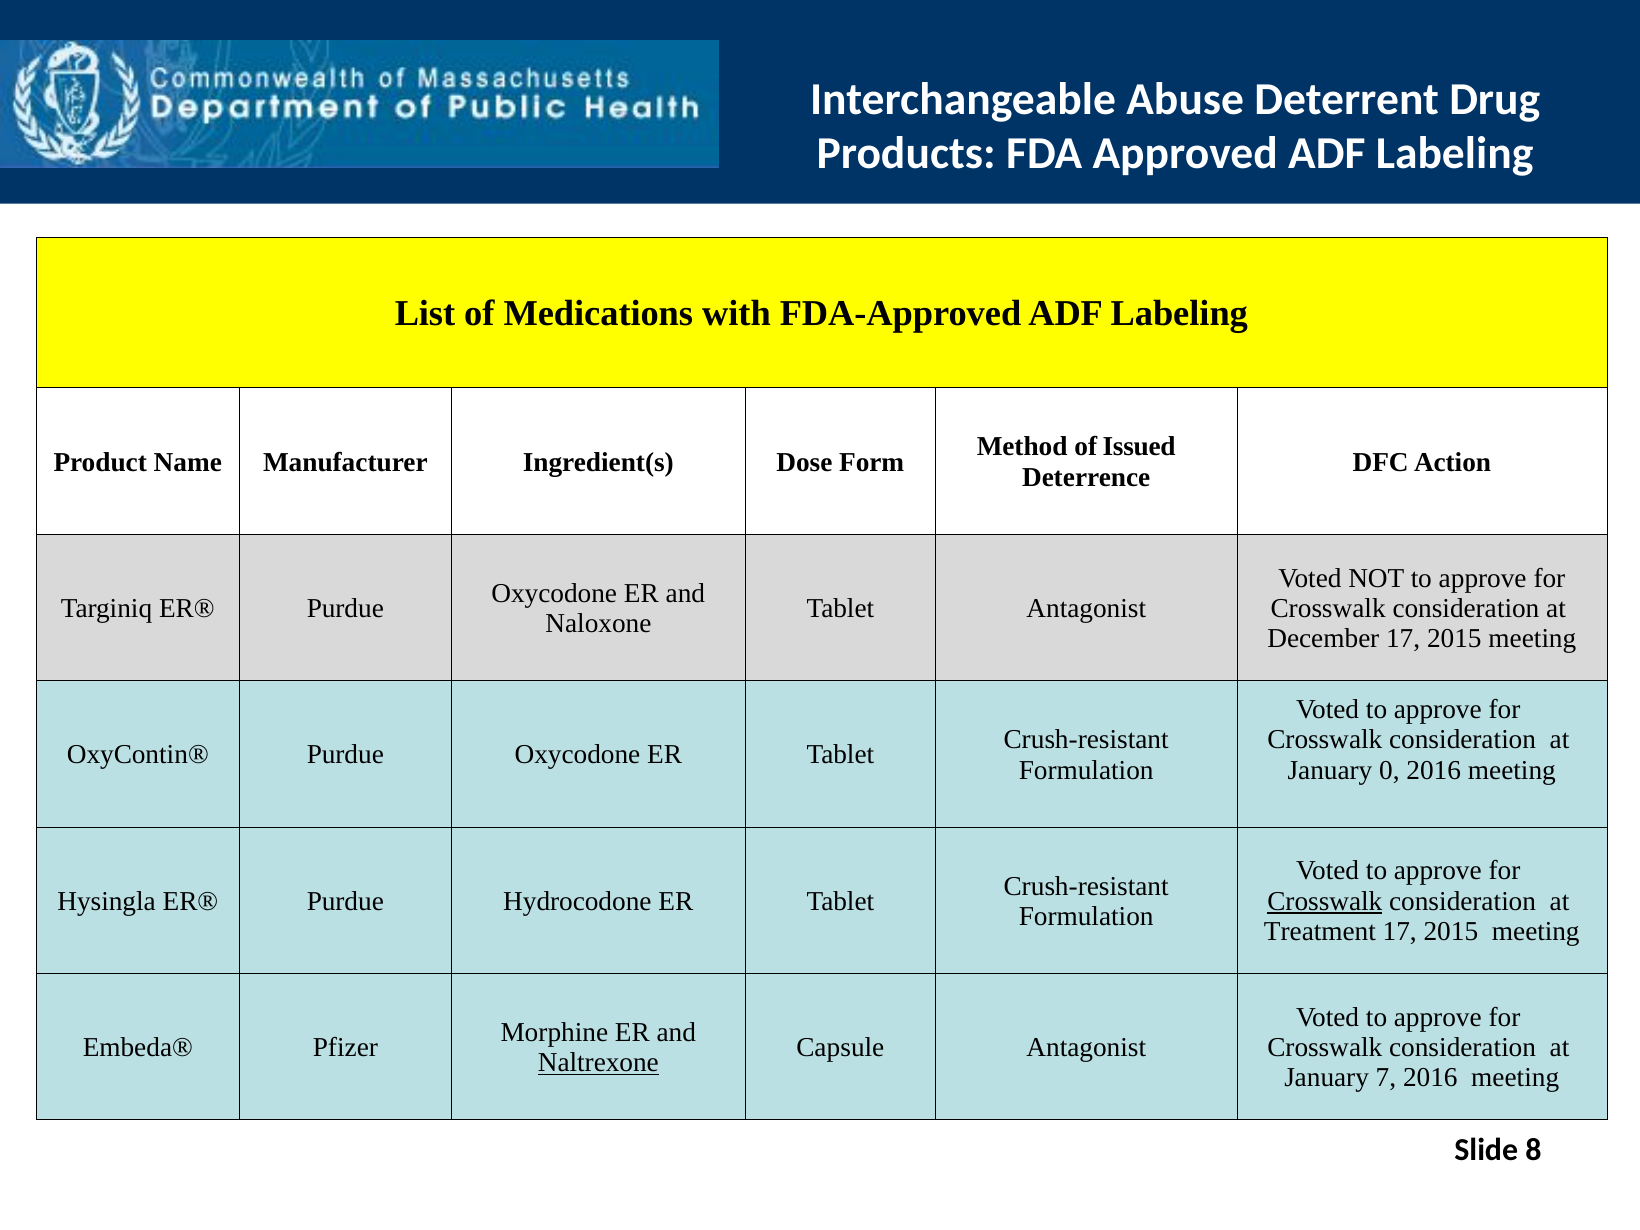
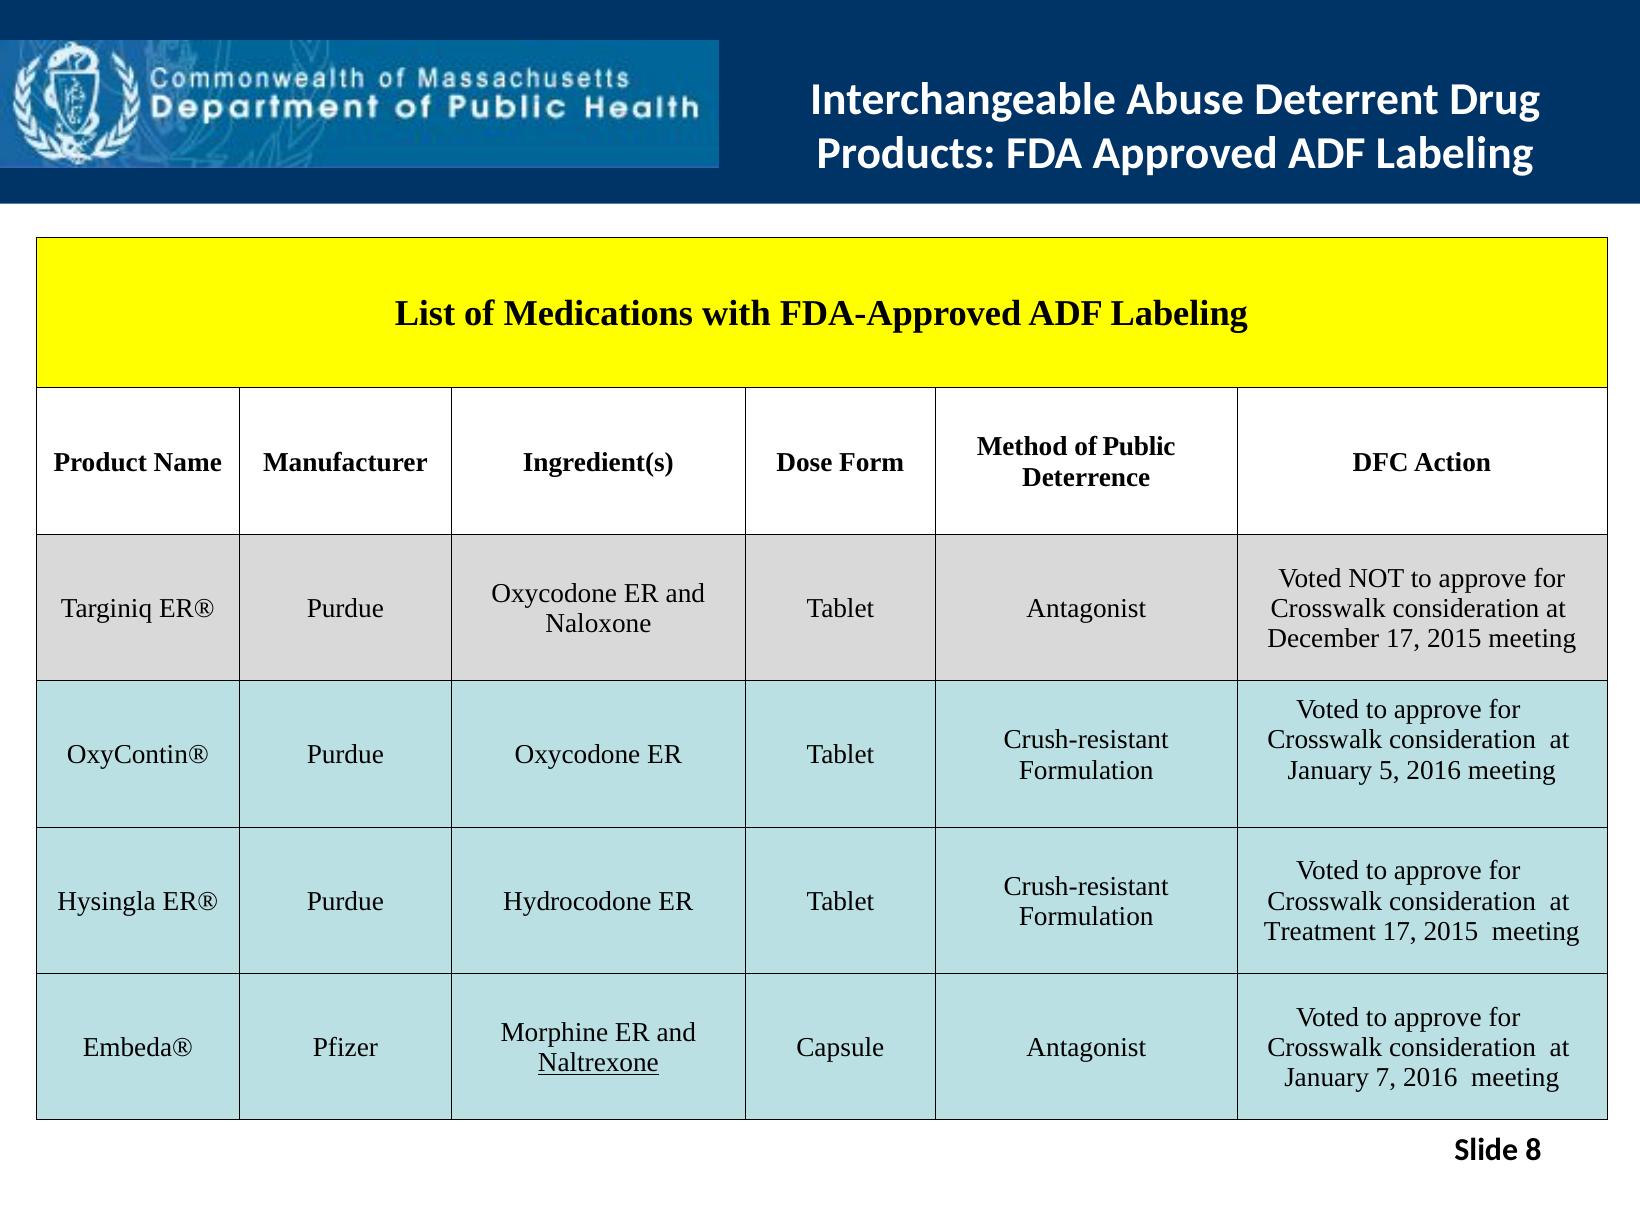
Issued: Issued -> Public (1139, 447)
0: 0 -> 5 (1389, 770)
Crosswalk underline: present -> none (1325, 901)
